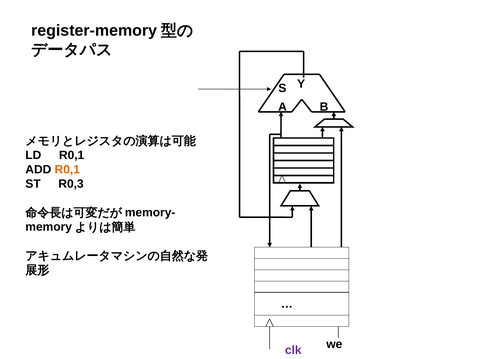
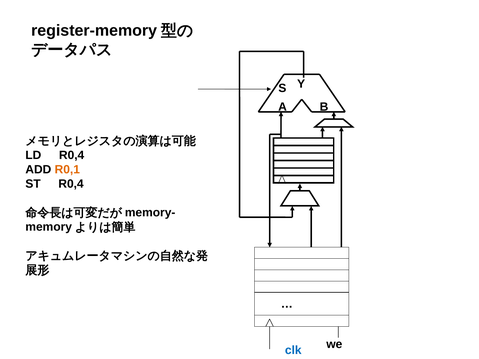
LD R0,1: R0,1 -> R0,4 (72, 155)
ST R0,3: R0,3 -> R0,4 (71, 184)
clk colour: purple -> blue (293, 350)
